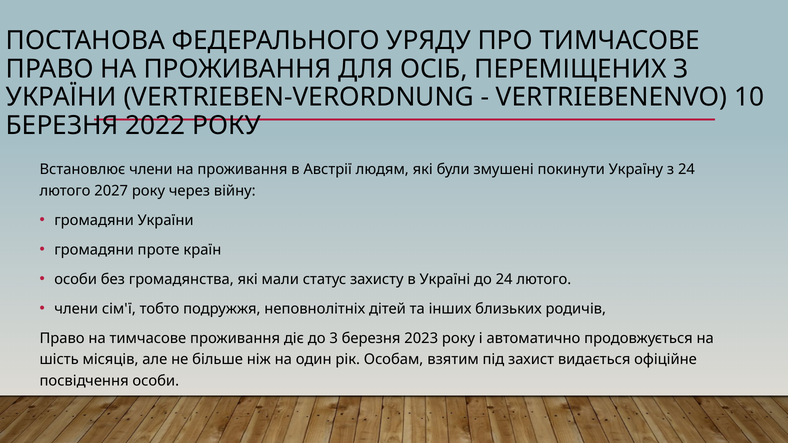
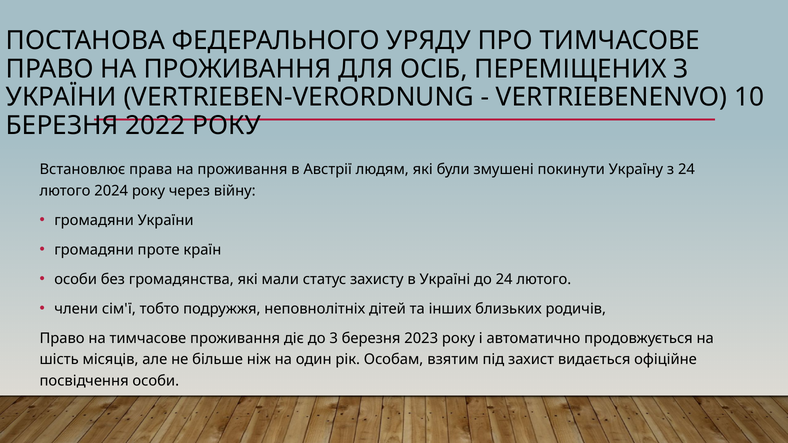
Встановлює члени: члени -> права (151, 170)
2027: 2027 -> 2024 (111, 191)
